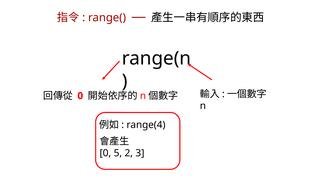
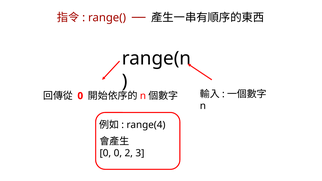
0 5: 5 -> 0 (118, 153)
